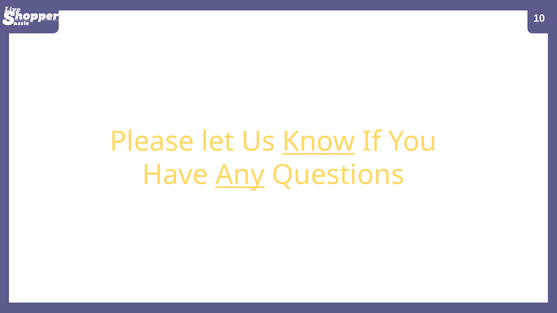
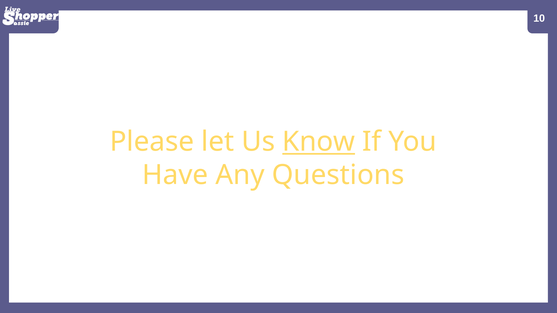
Any underline: present -> none (240, 175)
